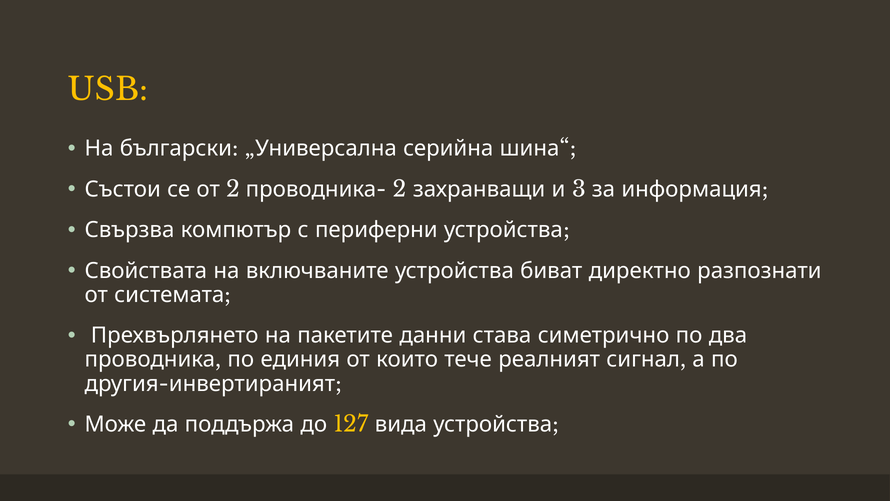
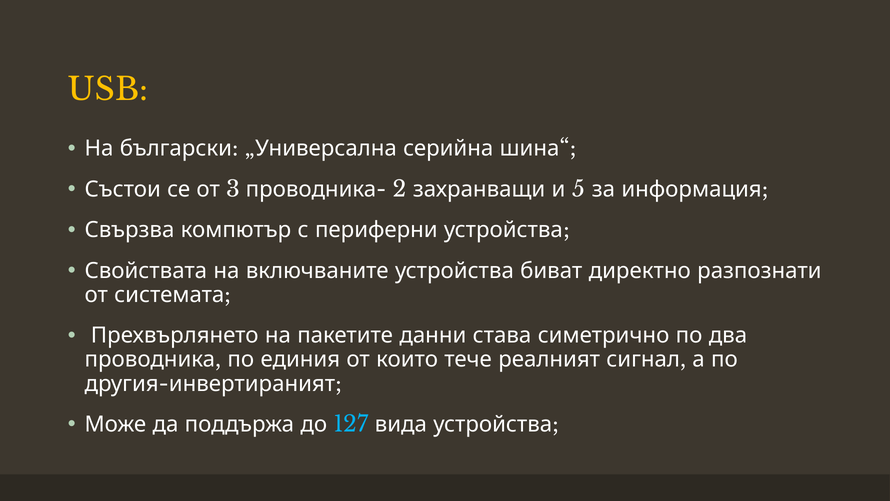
2: 2 -> 3 (233, 189)
3: 3 -> 5 (579, 189)
127 colour: yellow -> light blue (351, 424)
